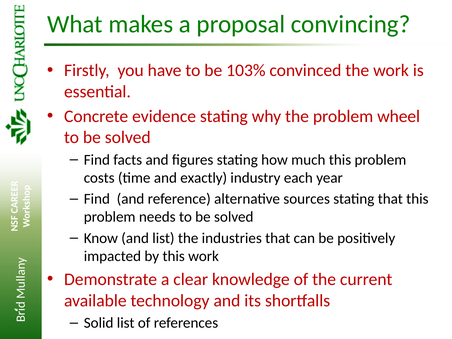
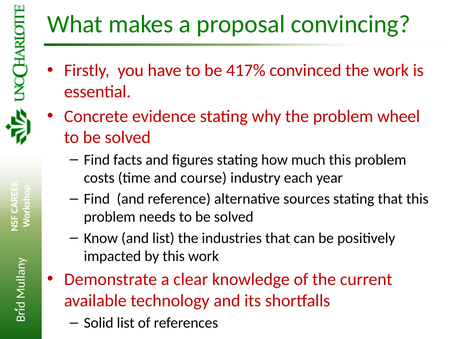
103%: 103% -> 417% (246, 71)
exactly: exactly -> course (204, 178)
